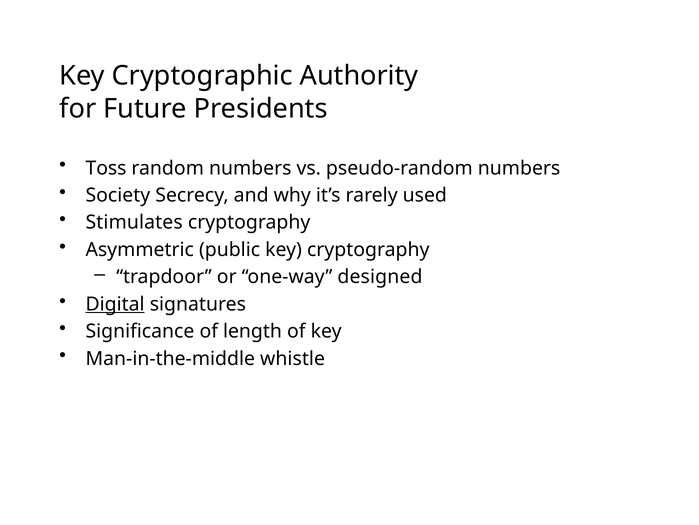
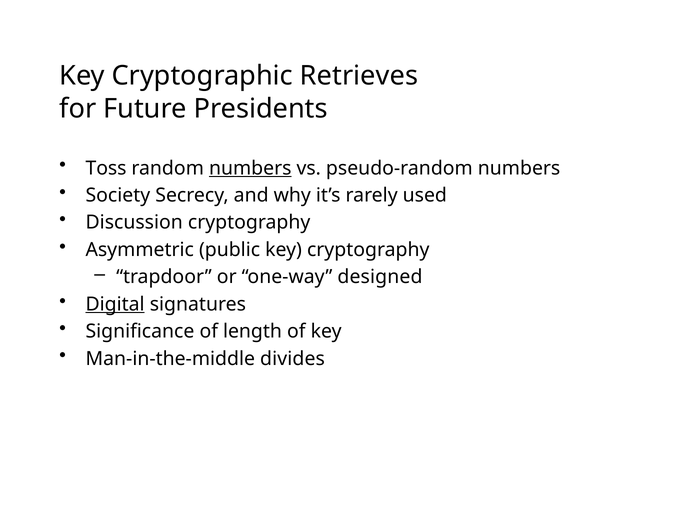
Authority: Authority -> Retrieves (359, 76)
numbers underline: none -> present (250, 168)
Stimulates: Stimulates -> Discussion (134, 222)
whistle: whistle -> divides (292, 358)
